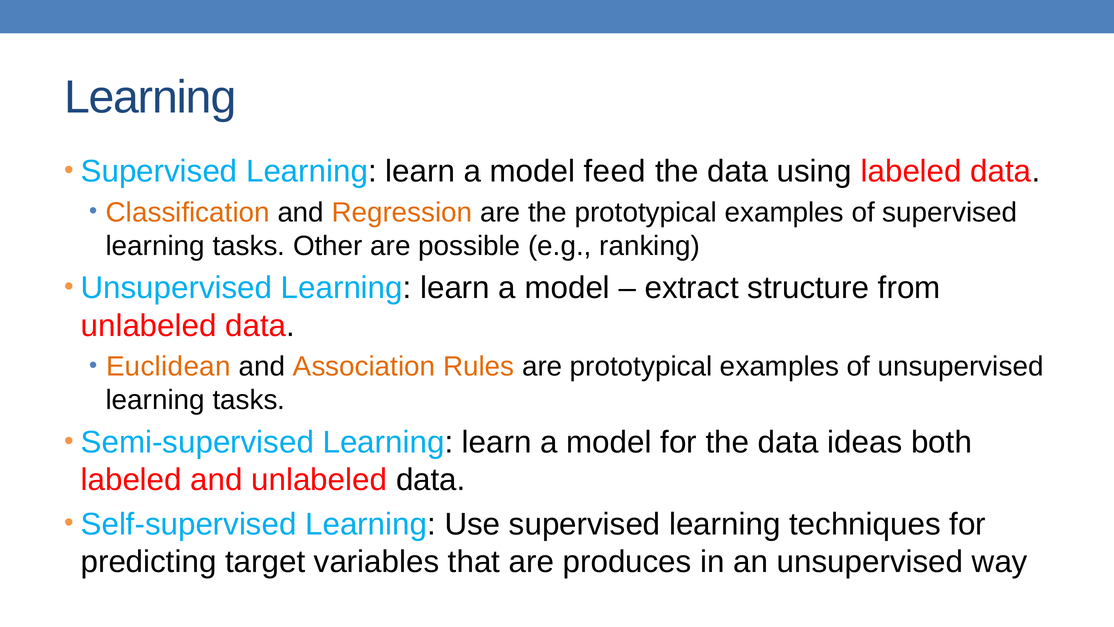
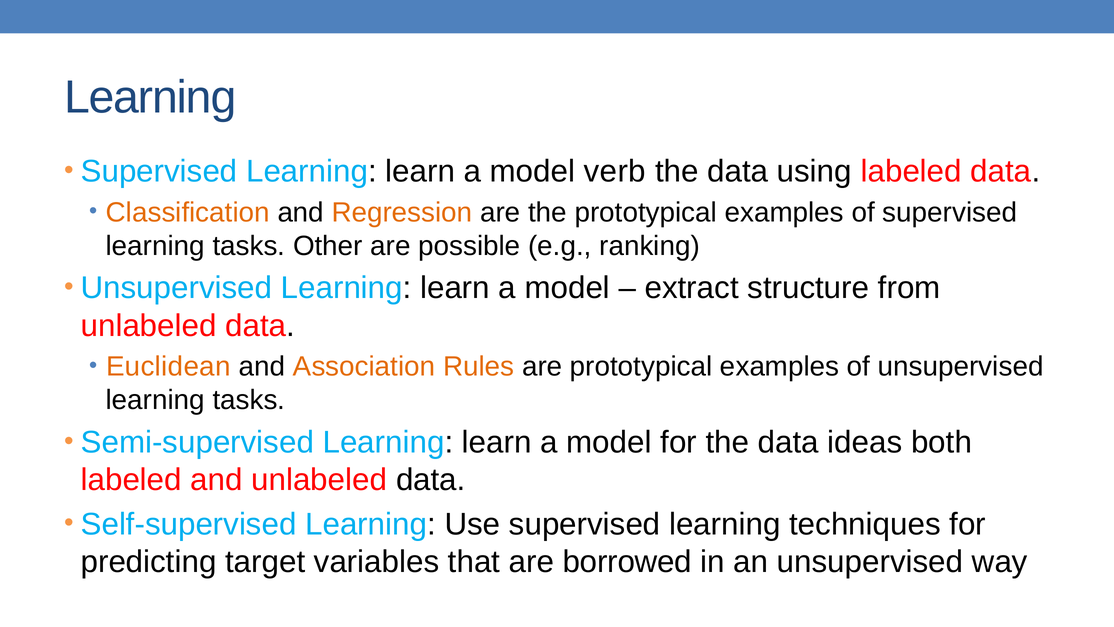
feed: feed -> verb (615, 171)
produces: produces -> borrowed (627, 562)
